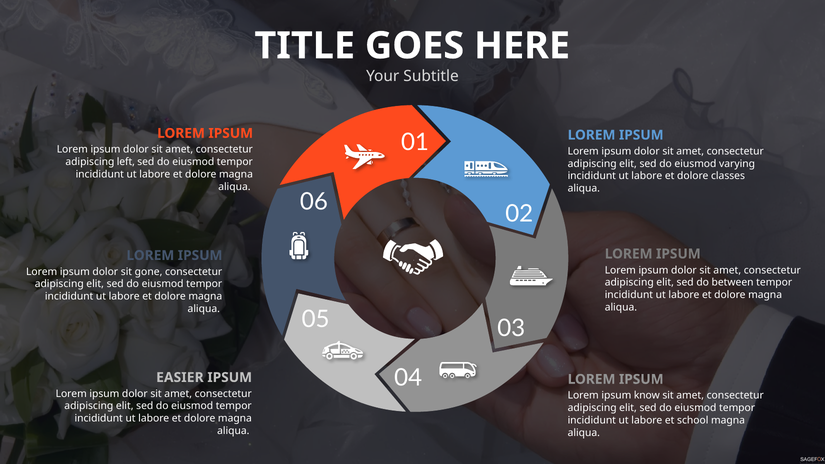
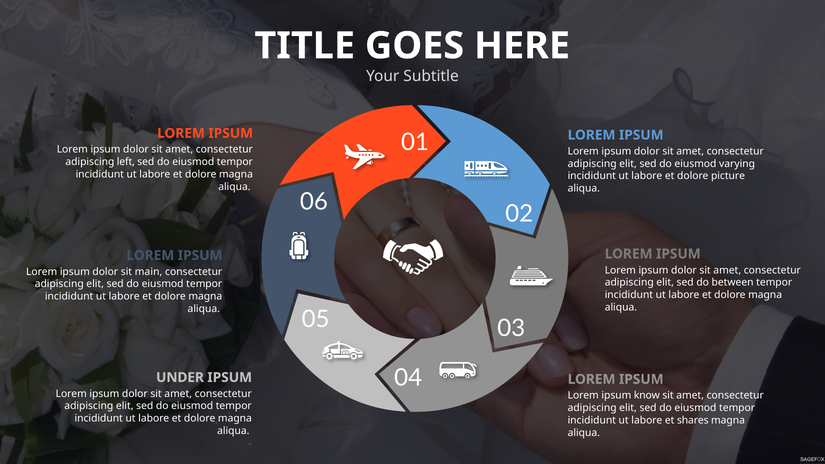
classes: classes -> picture (728, 176)
gone: gone -> main (149, 272)
EASIER: EASIER -> UNDER (180, 377)
school: school -> shares (693, 420)
